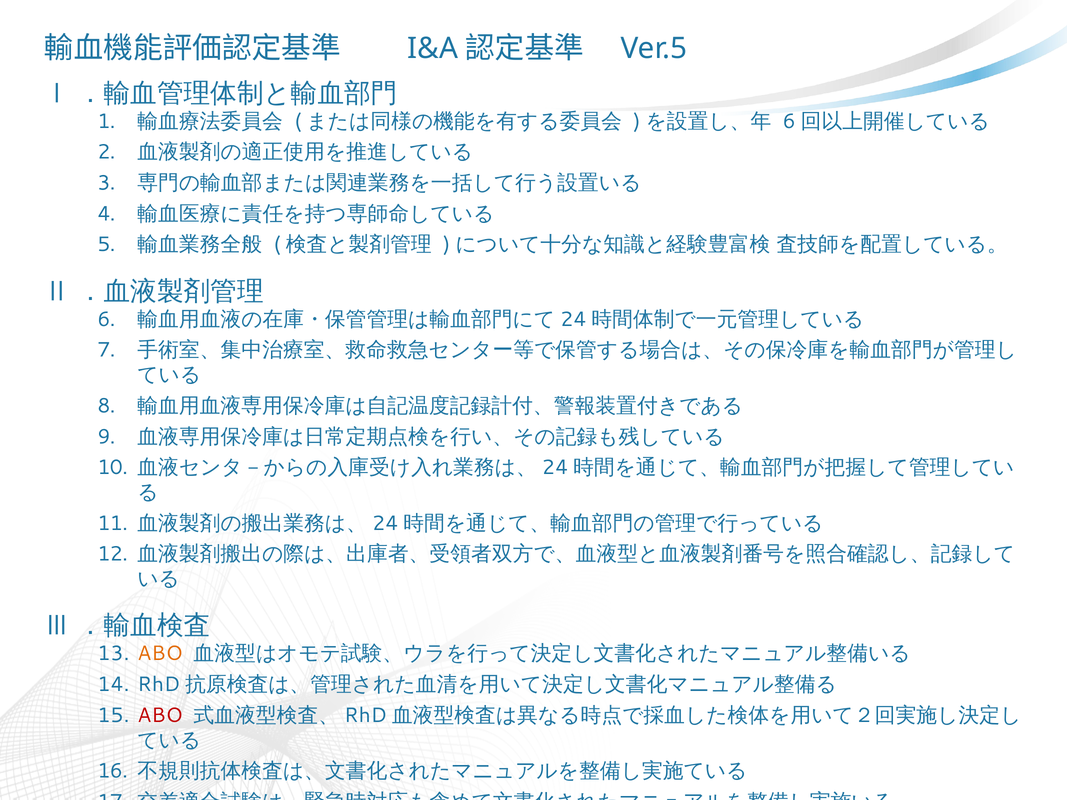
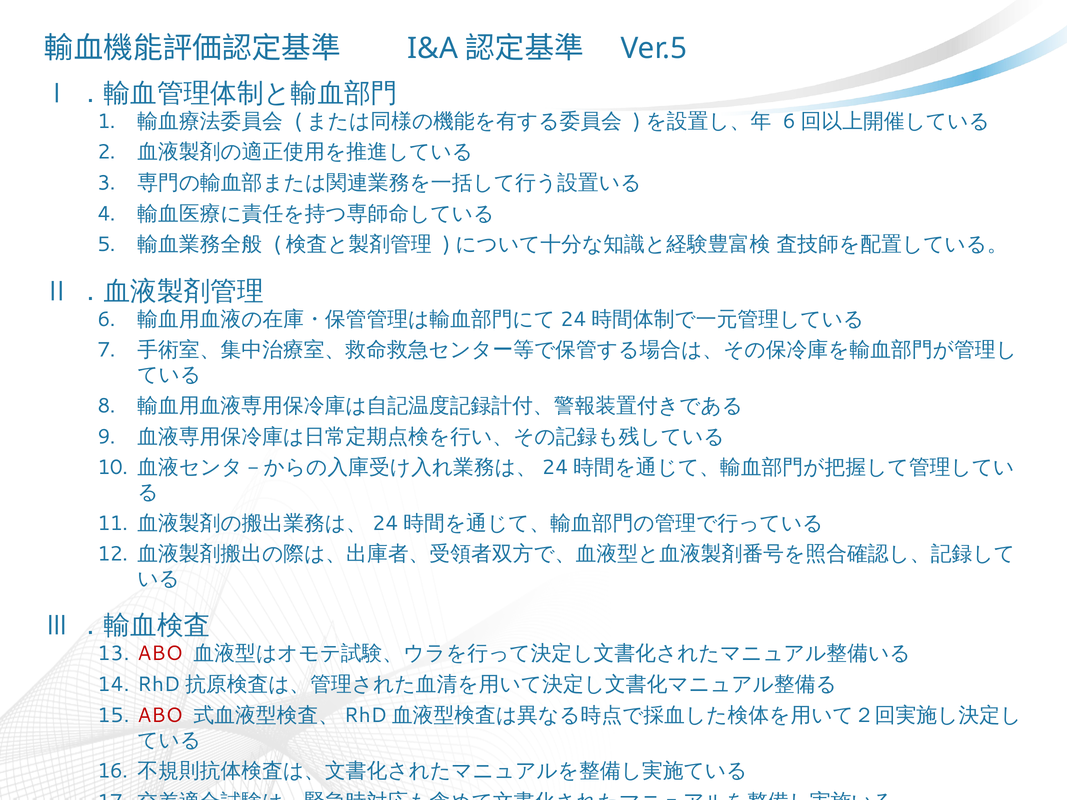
ABO colour: orange -> red (160, 654)
